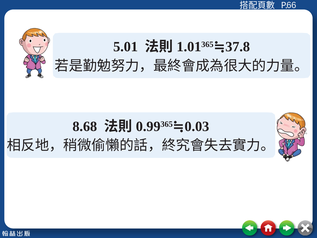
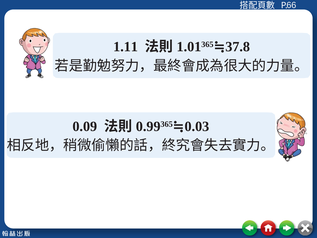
5.01: 5.01 -> 1.11 (126, 47)
8.68: 8.68 -> 0.09 (85, 126)
